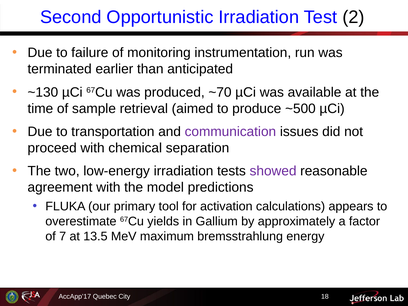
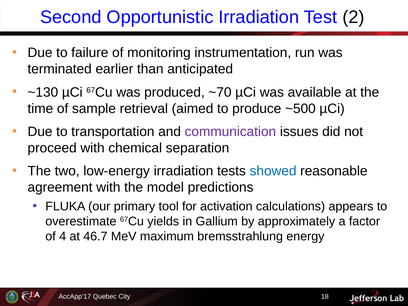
showed colour: purple -> blue (273, 171)
7: 7 -> 4 (63, 236)
13.5: 13.5 -> 46.7 (95, 236)
